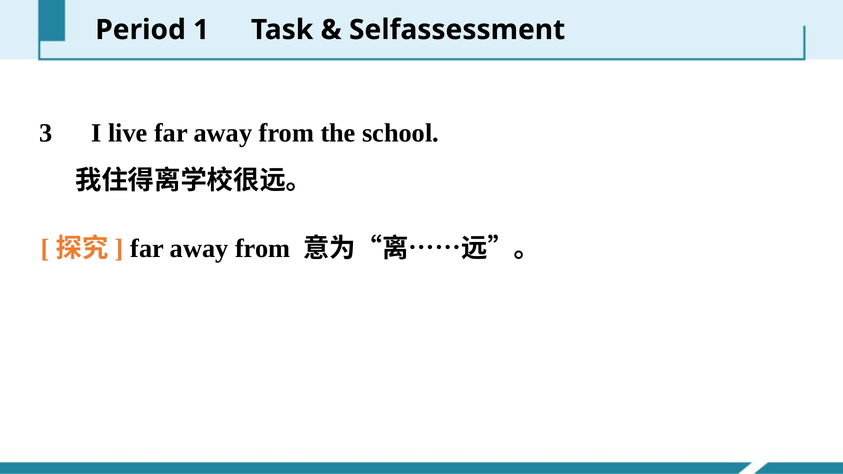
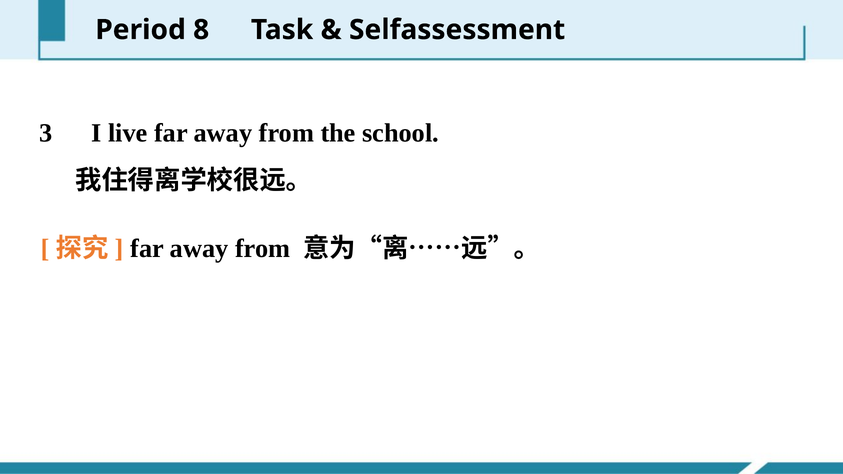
1: 1 -> 8 (201, 30)
